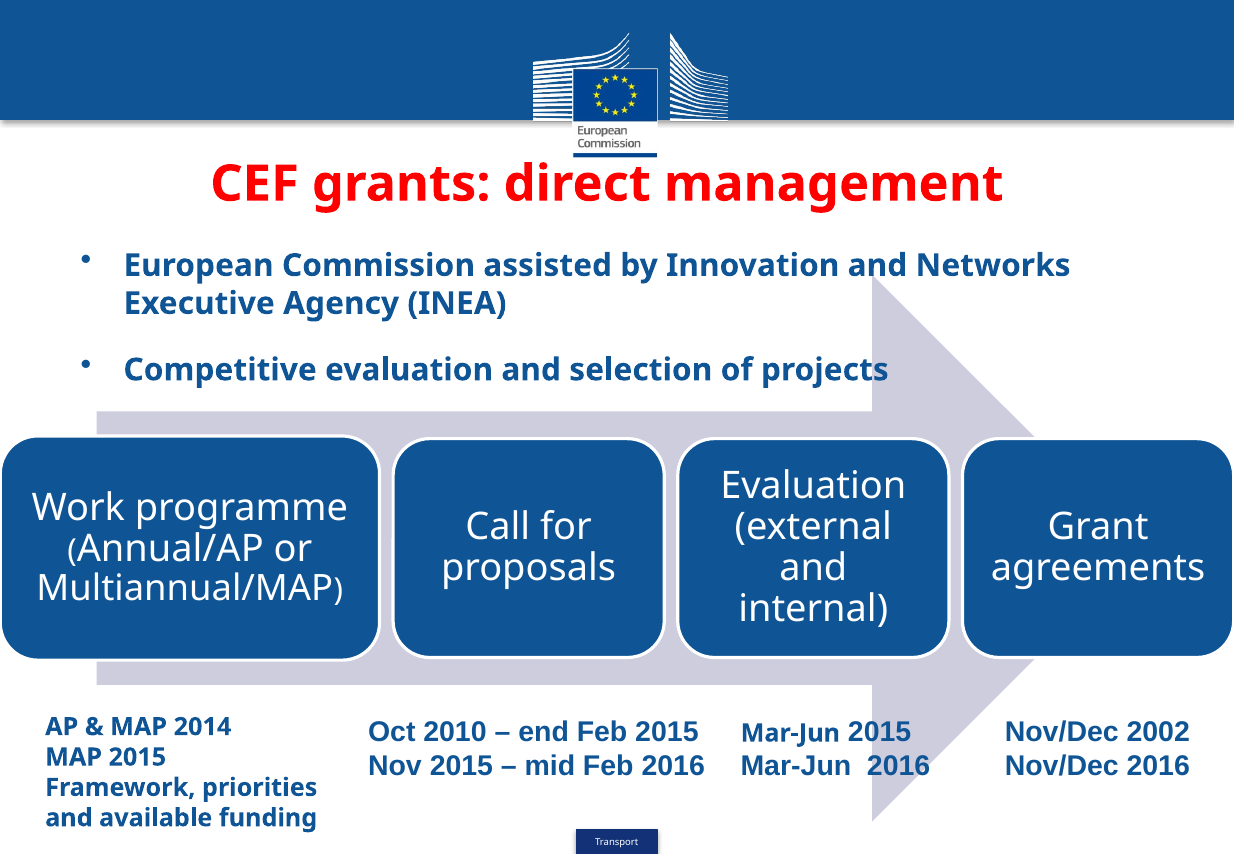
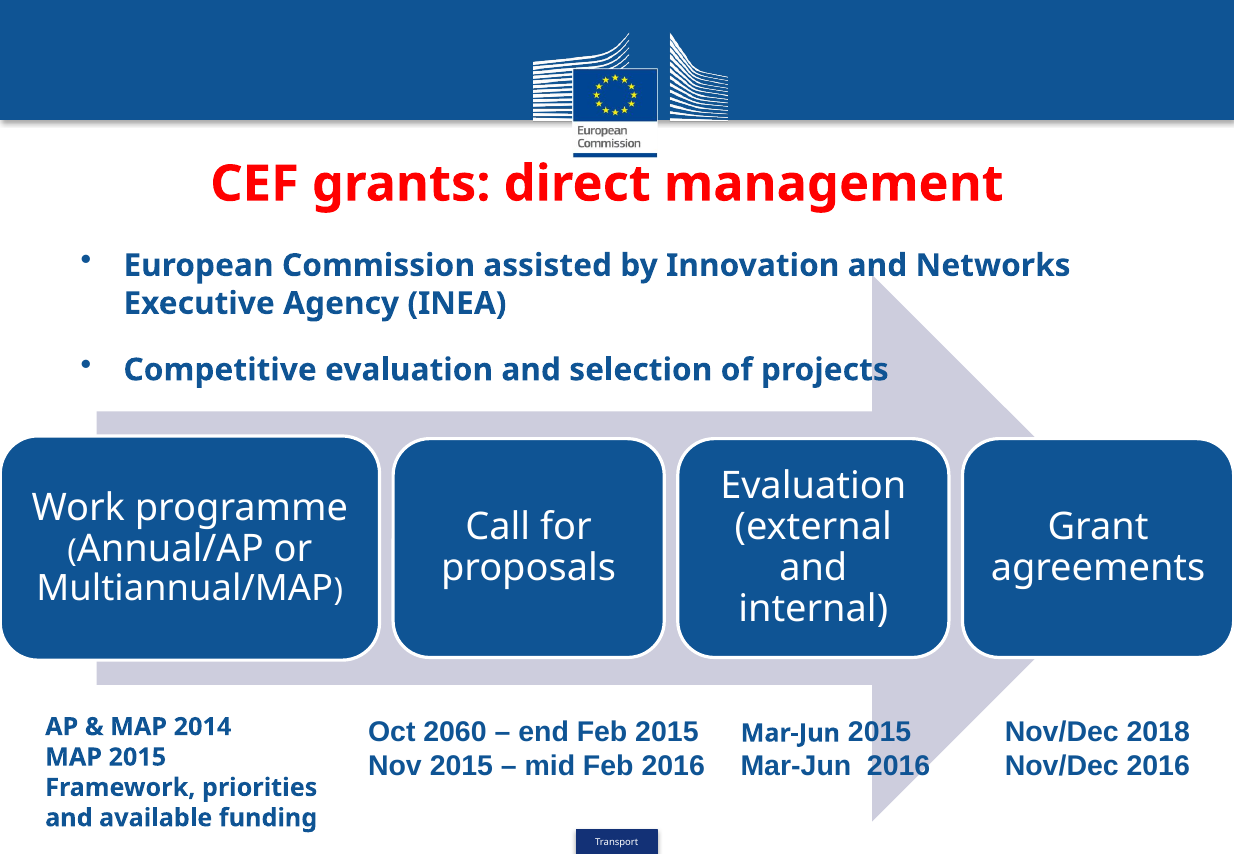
2010: 2010 -> 2060 (455, 732)
2002: 2002 -> 2018 (1158, 732)
